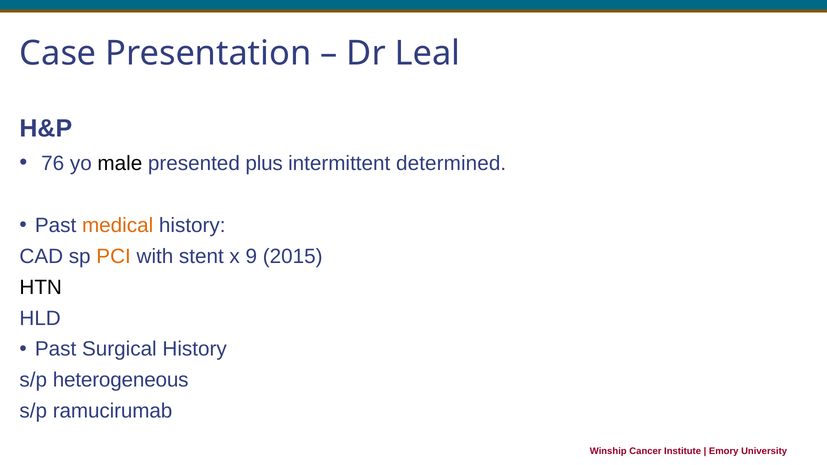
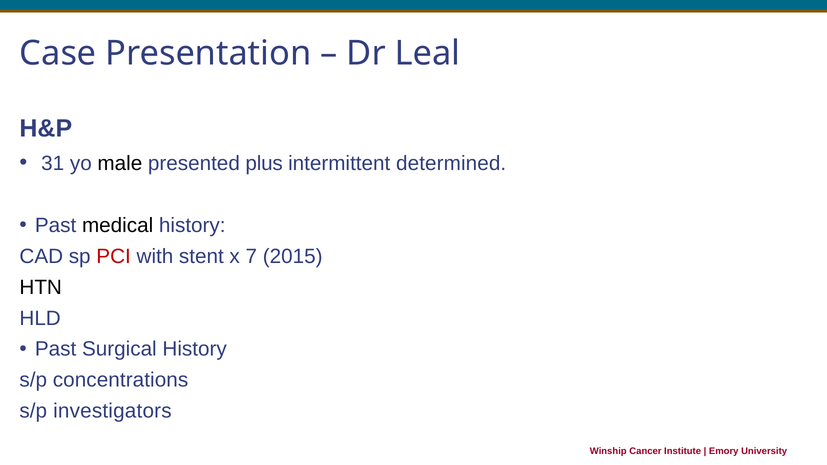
76: 76 -> 31 (53, 163)
medical colour: orange -> black (118, 226)
PCI colour: orange -> red (114, 256)
9: 9 -> 7 (251, 256)
heterogeneous: heterogeneous -> concentrations (121, 380)
ramucirumab: ramucirumab -> investigators (112, 411)
